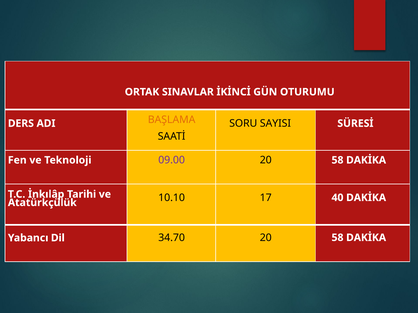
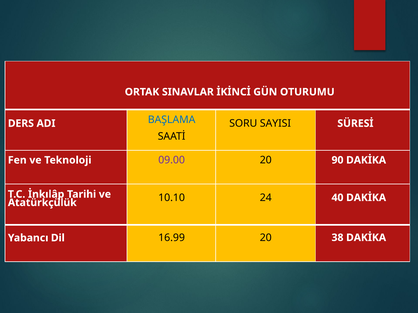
BAŞLAMA colour: orange -> blue (172, 120)
58: 58 -> 90 (338, 160)
17: 17 -> 24 (266, 198)
34.70: 34.70 -> 16.99 (172, 238)
58: 58 -> 38 (338, 238)
